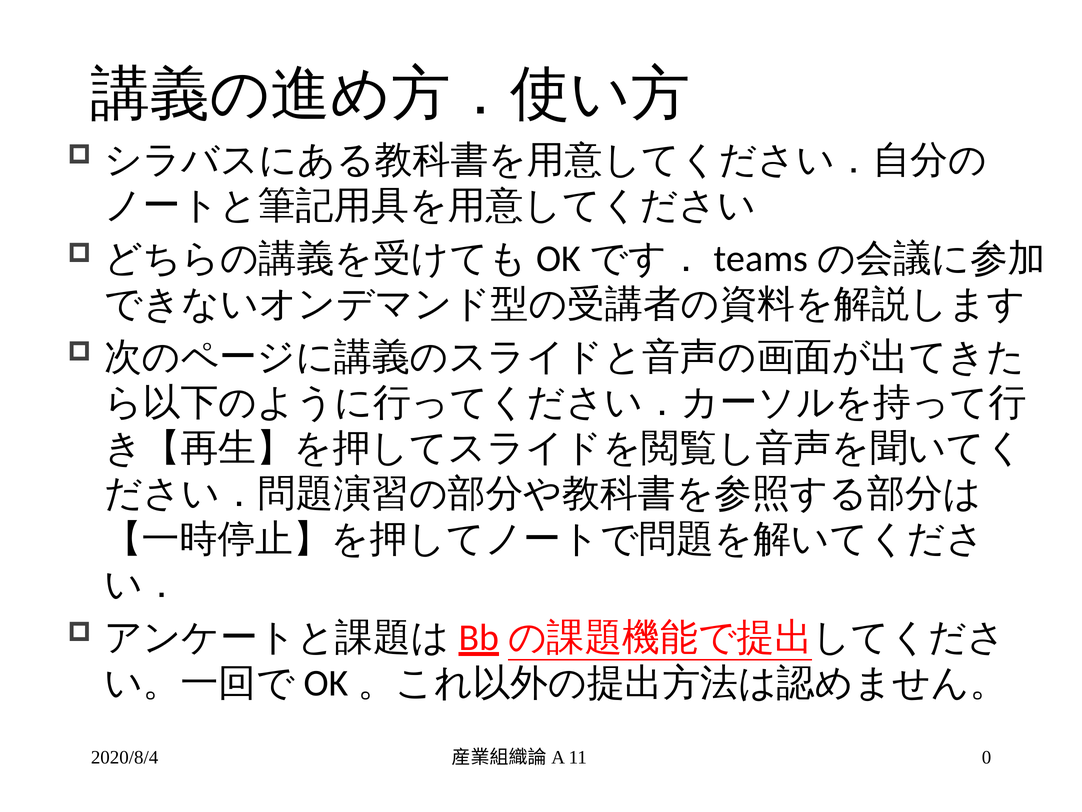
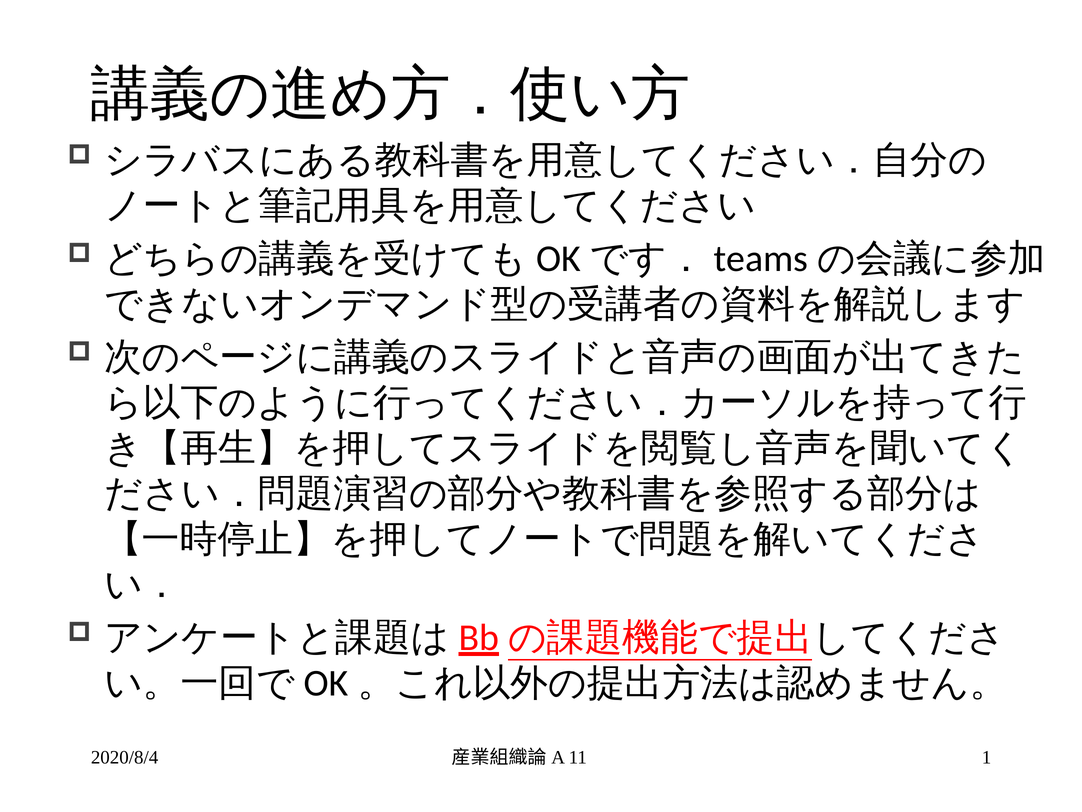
0: 0 -> 1 (987, 757)
